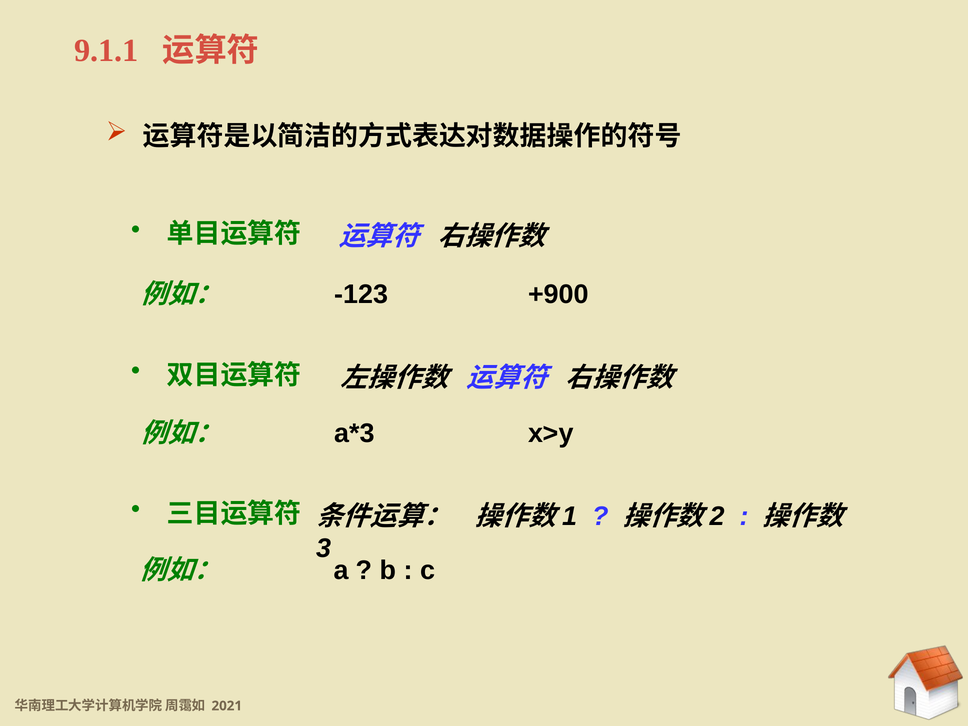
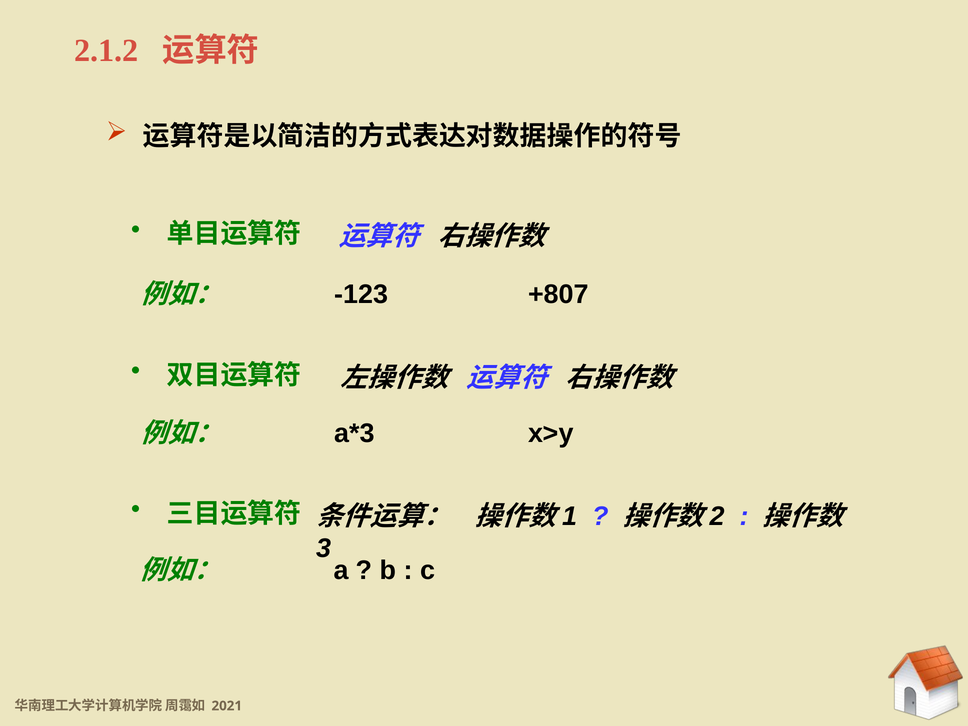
9.1.1: 9.1.1 -> 2.1.2 (106, 51)
+900: +900 -> +807 (558, 295)
